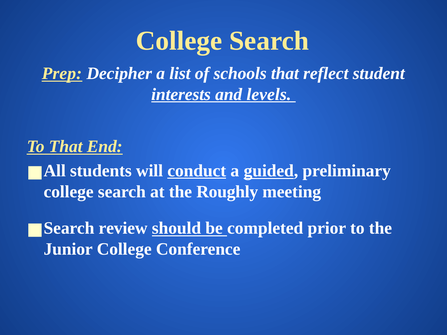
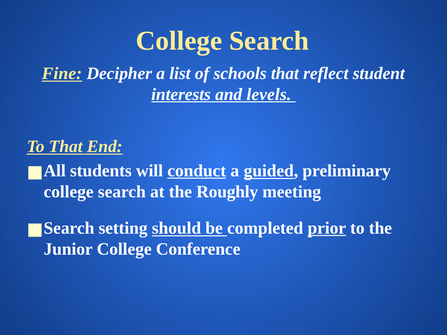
Prep: Prep -> Fine (62, 73)
review: review -> setting (123, 228)
prior underline: none -> present (327, 228)
